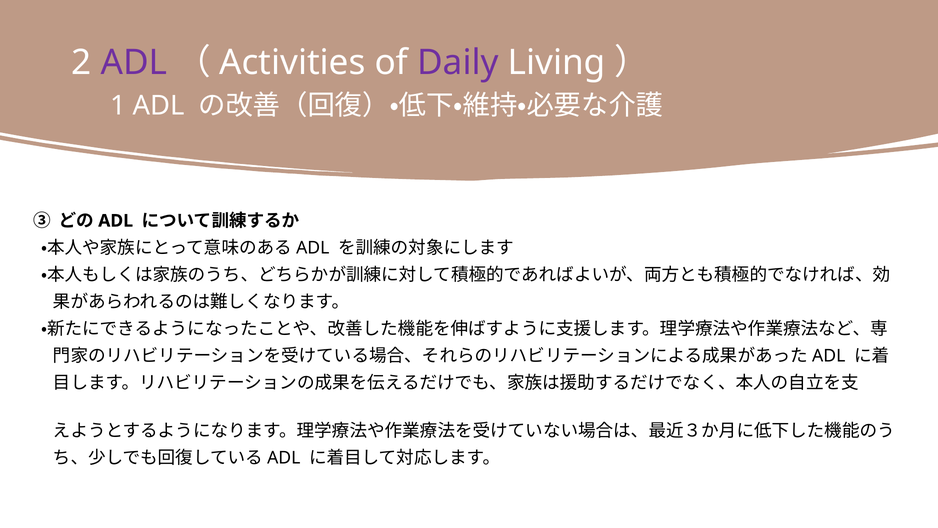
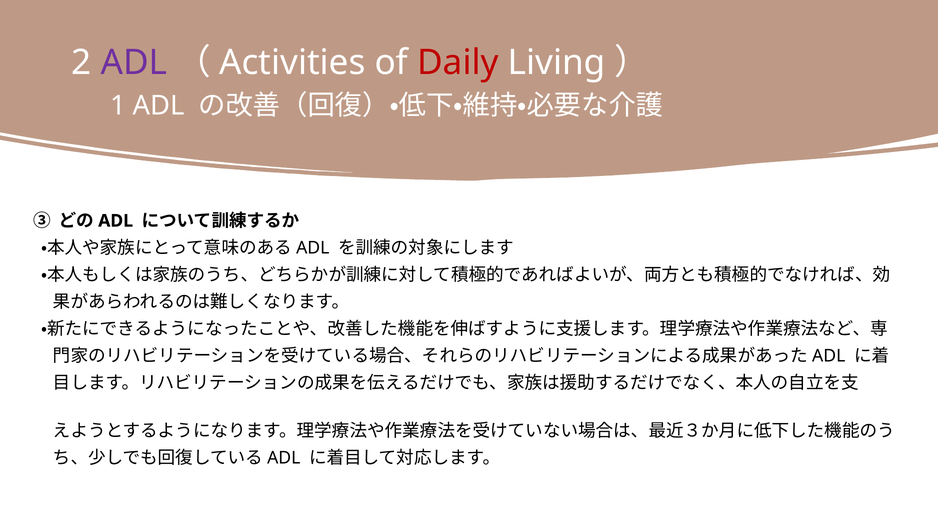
Daily colour: purple -> red (458, 63)
